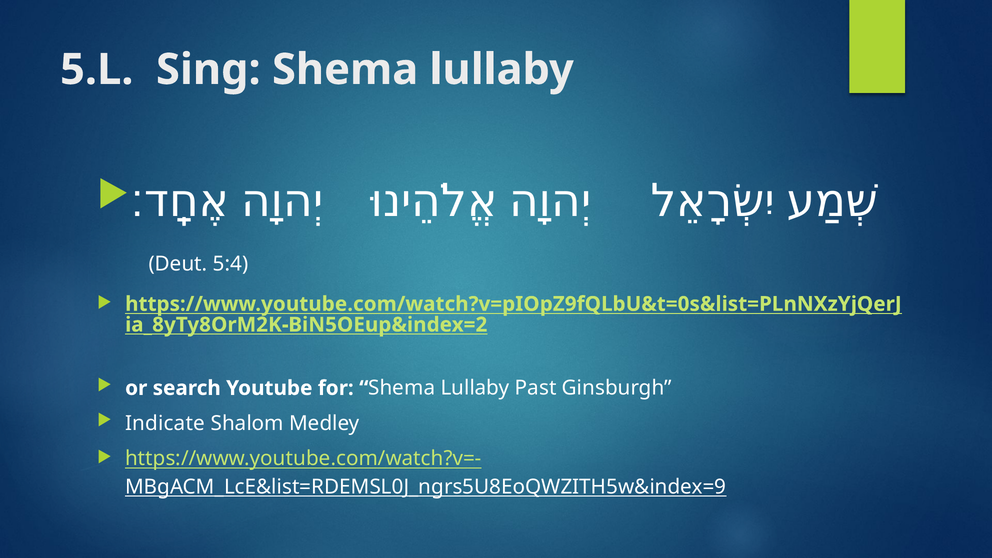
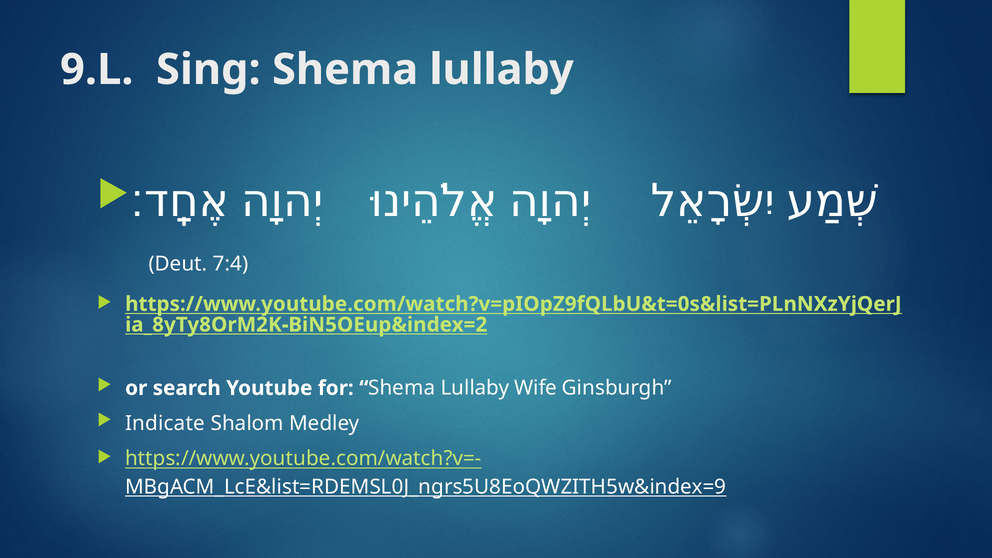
5.L: 5.L -> 9.L (97, 70)
5:4: 5:4 -> 7:4 (231, 264)
Past: Past -> Wife (536, 388)
